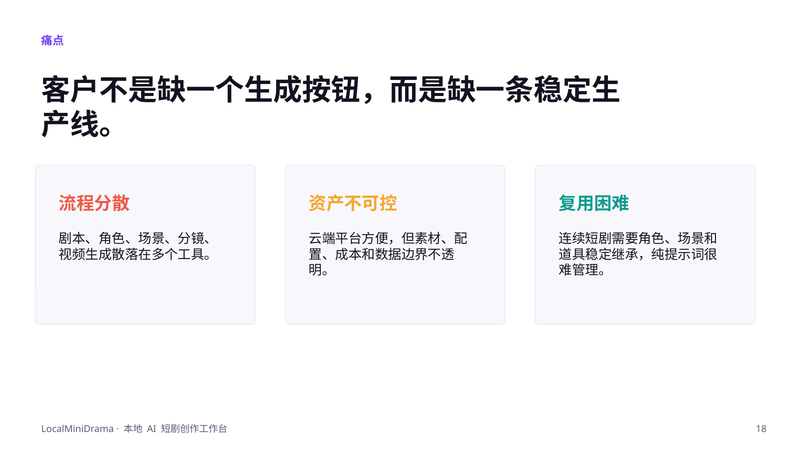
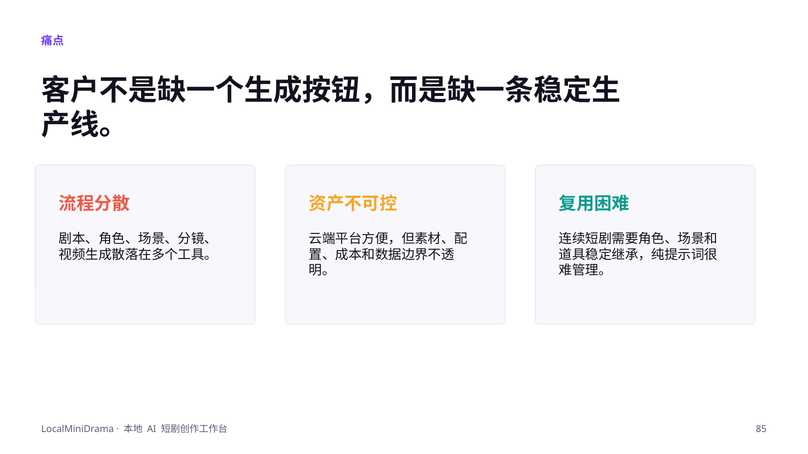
18: 18 -> 85 (761, 430)
